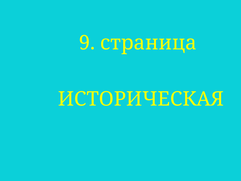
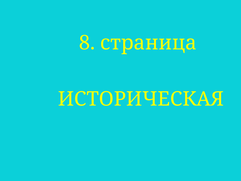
9: 9 -> 8 (87, 43)
